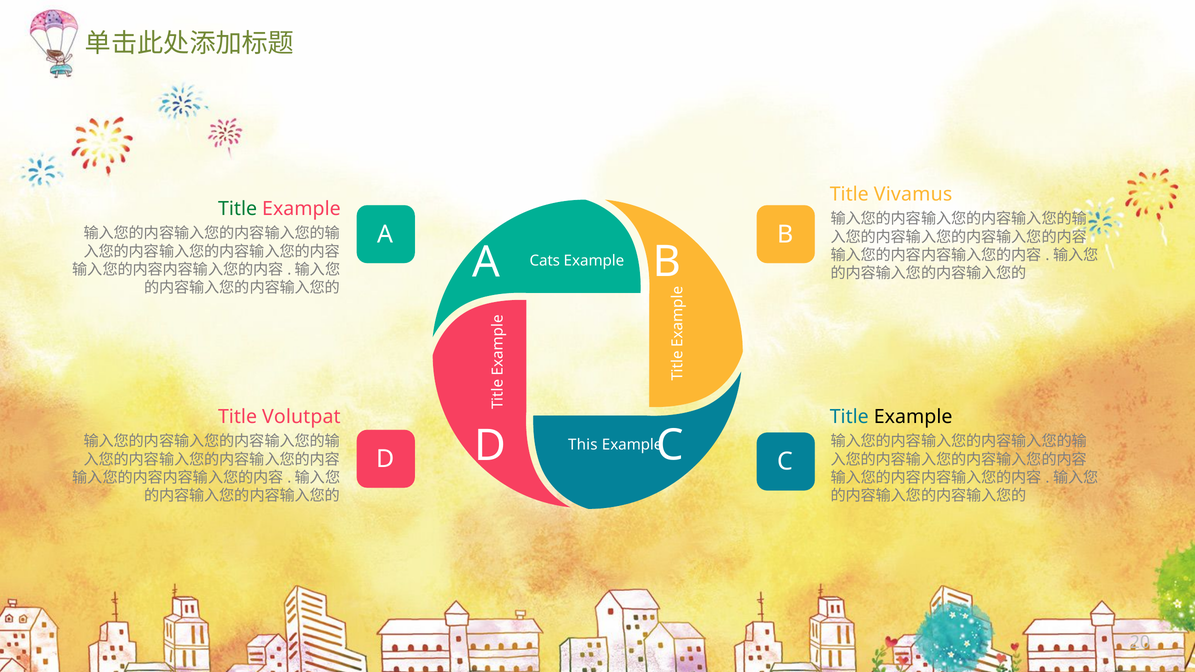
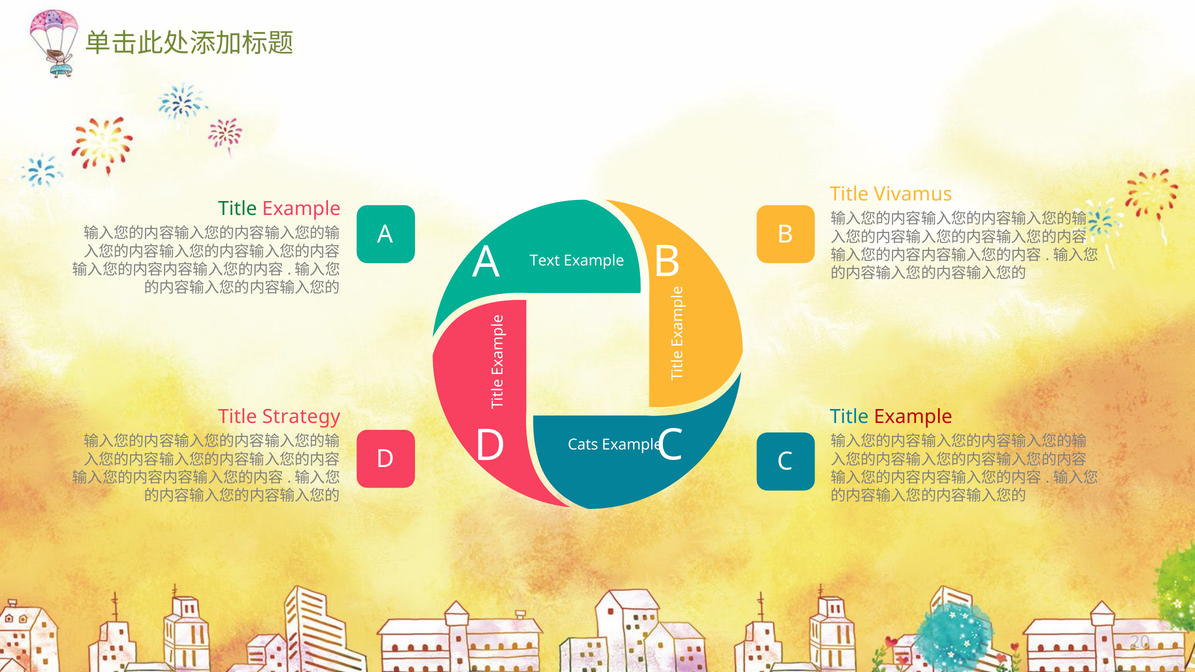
Cats: Cats -> Text (545, 261)
Volutpat: Volutpat -> Strategy (301, 417)
Example colour: black -> red (913, 417)
This: This -> Cats (583, 445)
